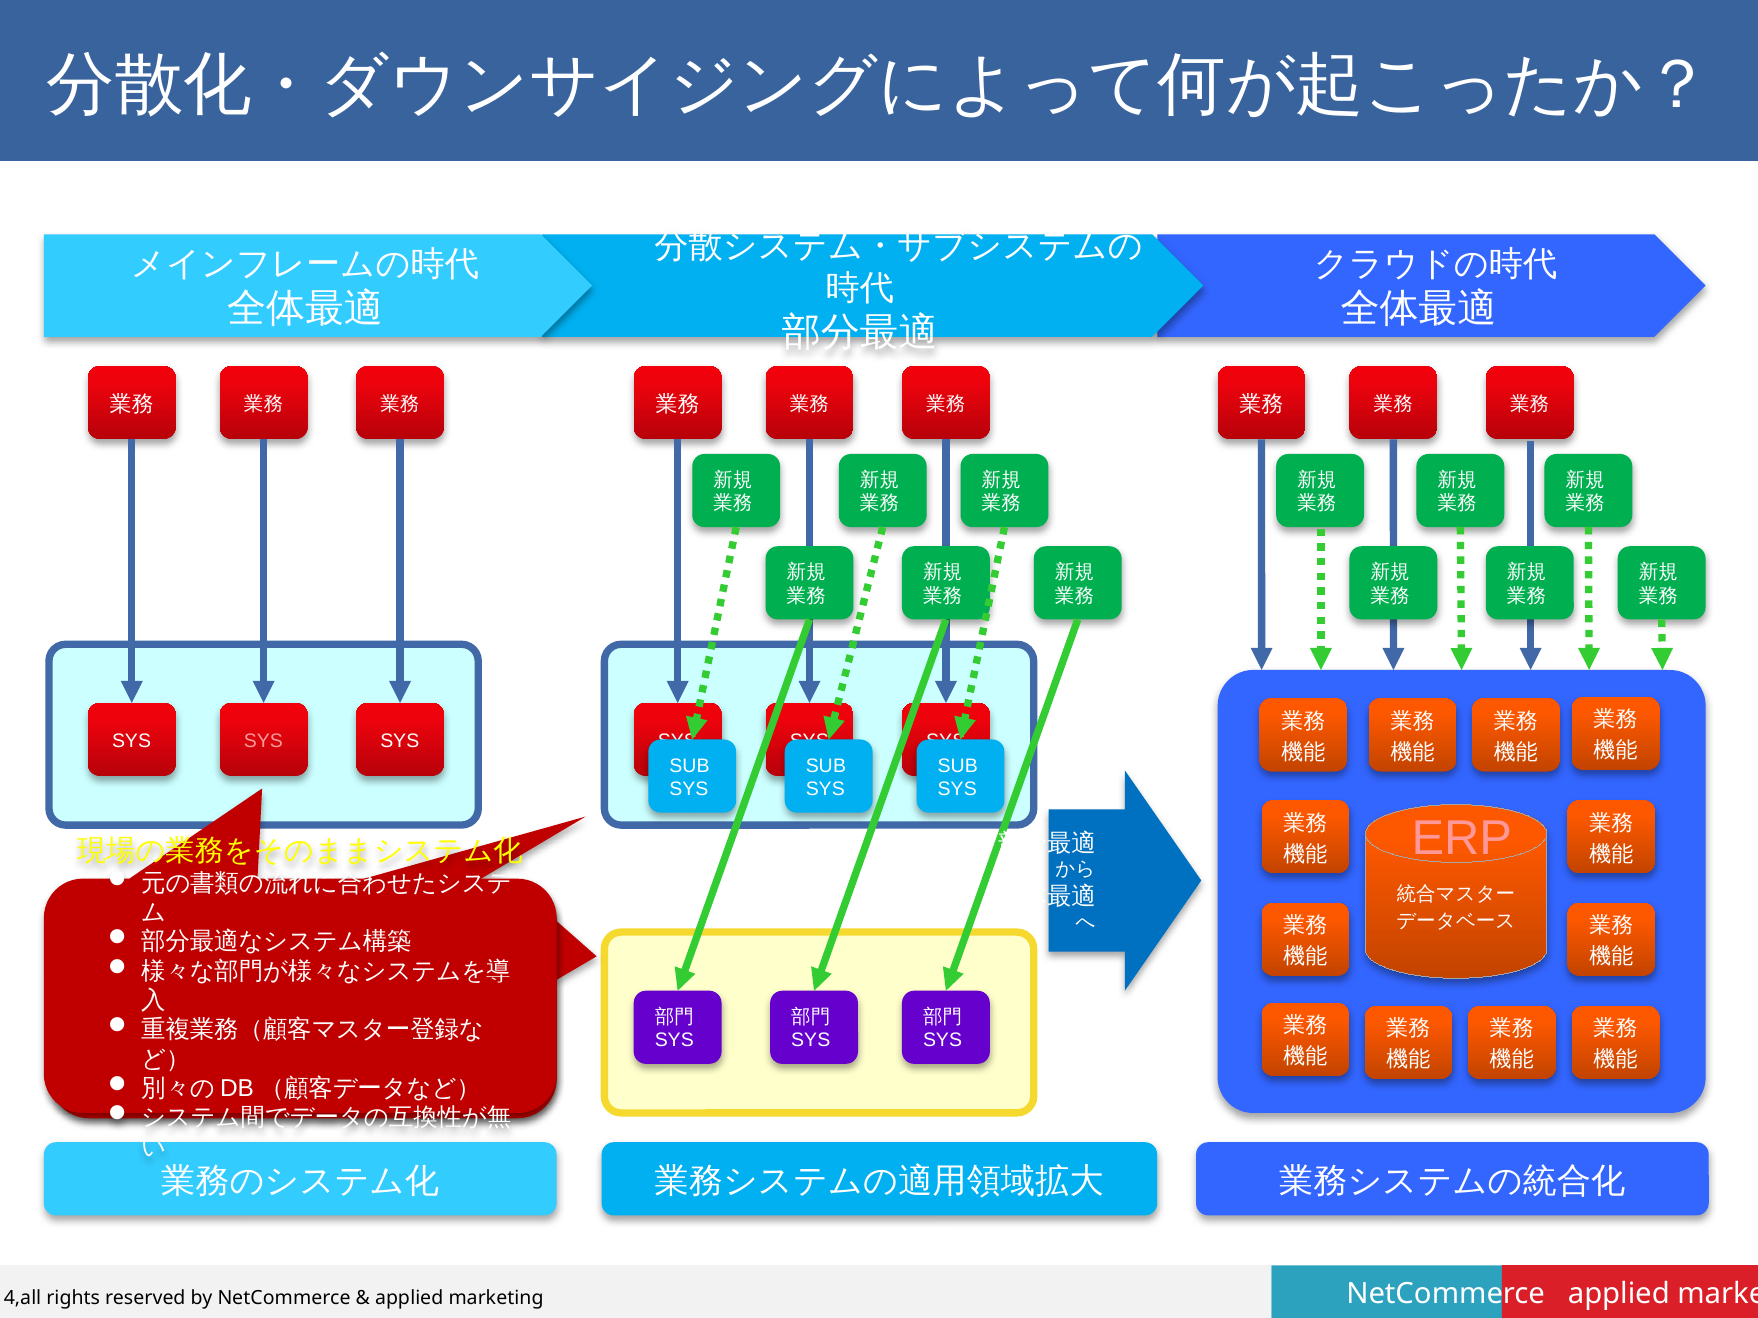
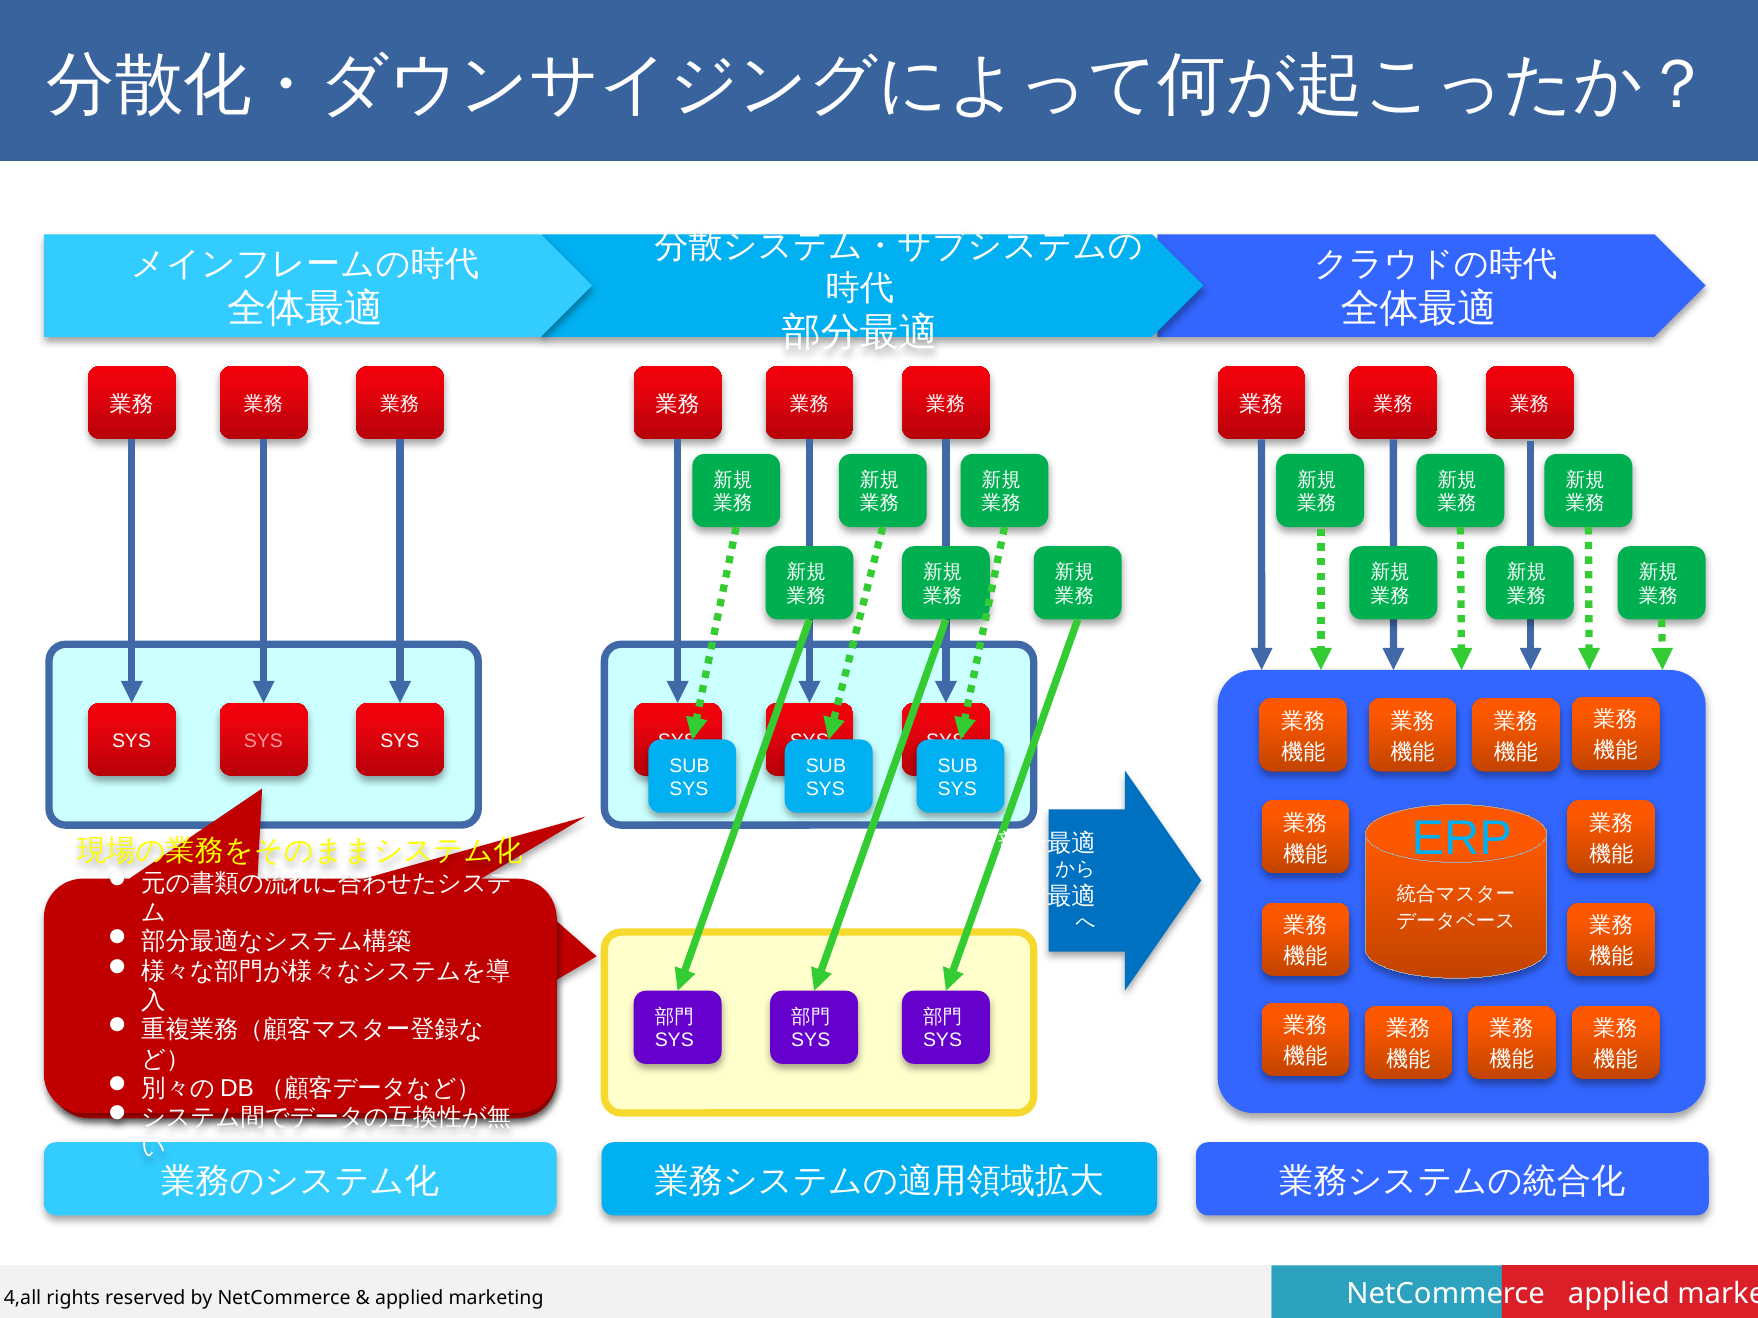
ERP colour: pink -> light blue (1462, 838)
